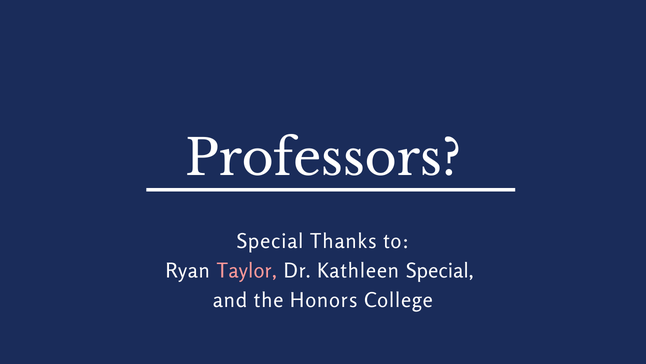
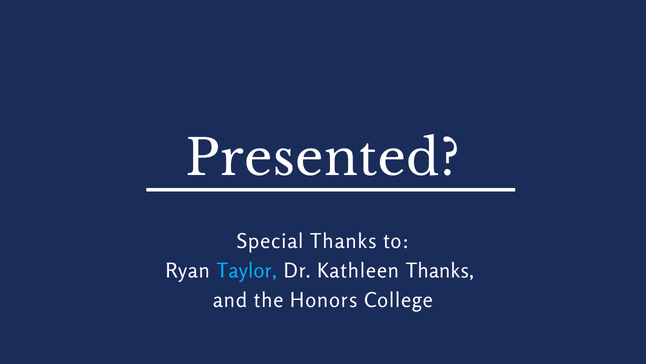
Professors: Professors -> Presented (323, 158)
Taylor colour: pink -> light blue (247, 271)
Kathleen Special: Special -> Thanks (440, 271)
